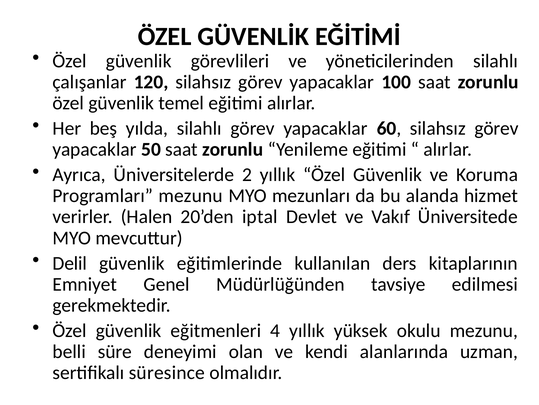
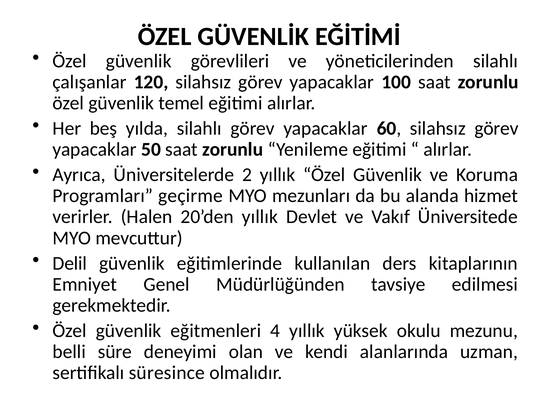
Programları mezunu: mezunu -> geçirme (191, 195)
20’den iptal: iptal -> yıllık (260, 216)
